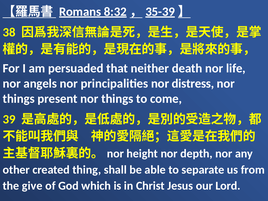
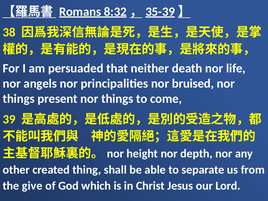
distress: distress -> bruised (193, 83)
